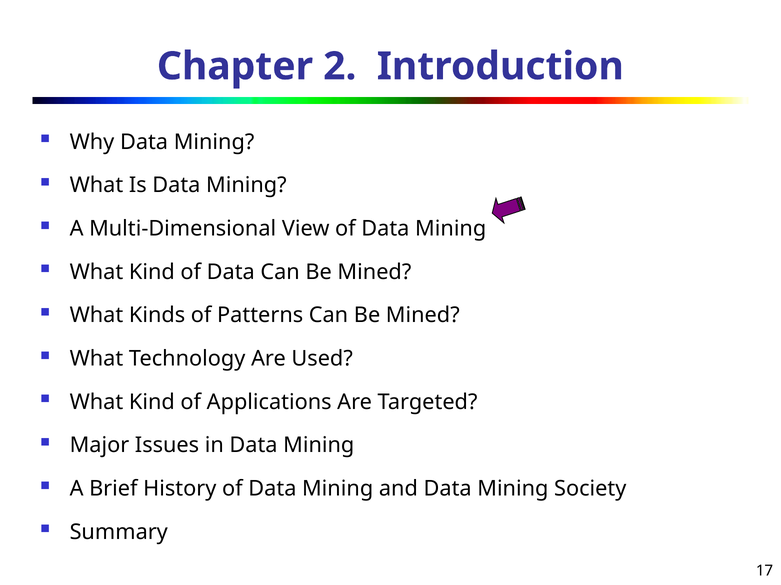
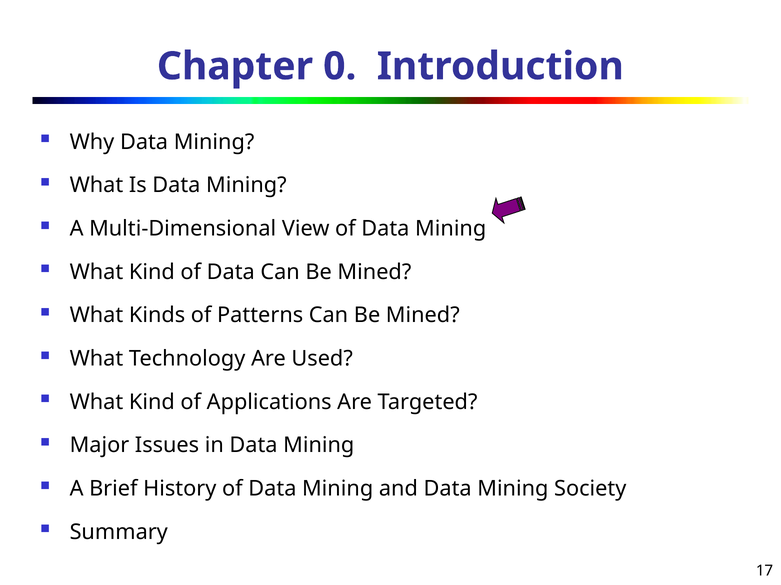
2: 2 -> 0 (340, 66)
